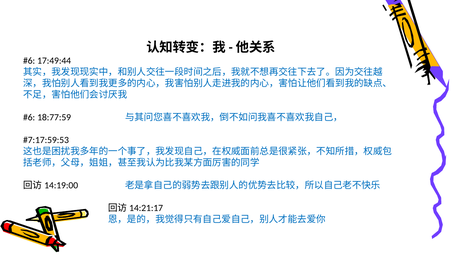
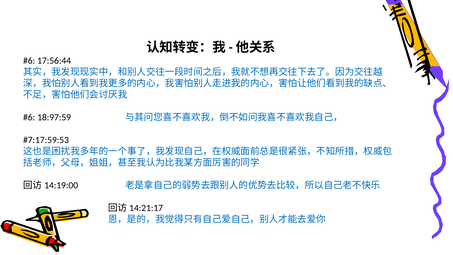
17:49:44: 17:49:44 -> 17:56:44 (54, 61)
18:77:59: 18:77:59 -> 18:97:59 (54, 117)
